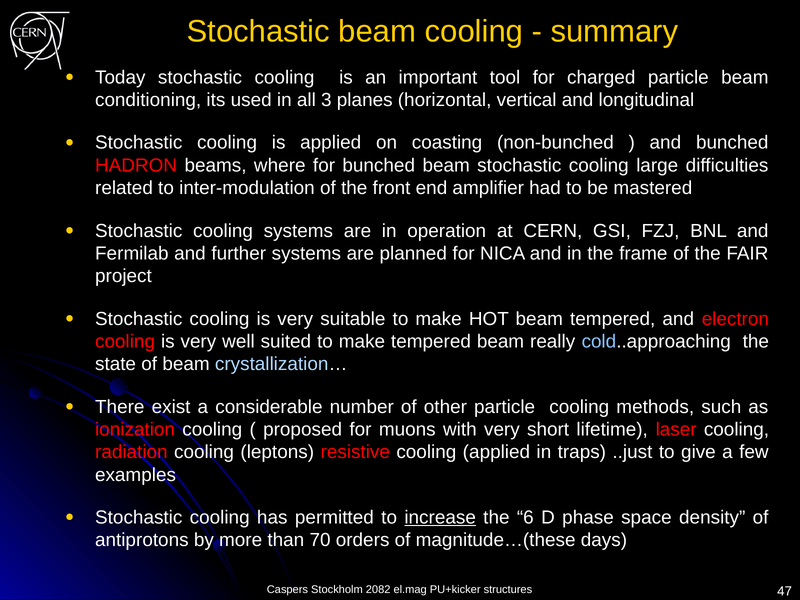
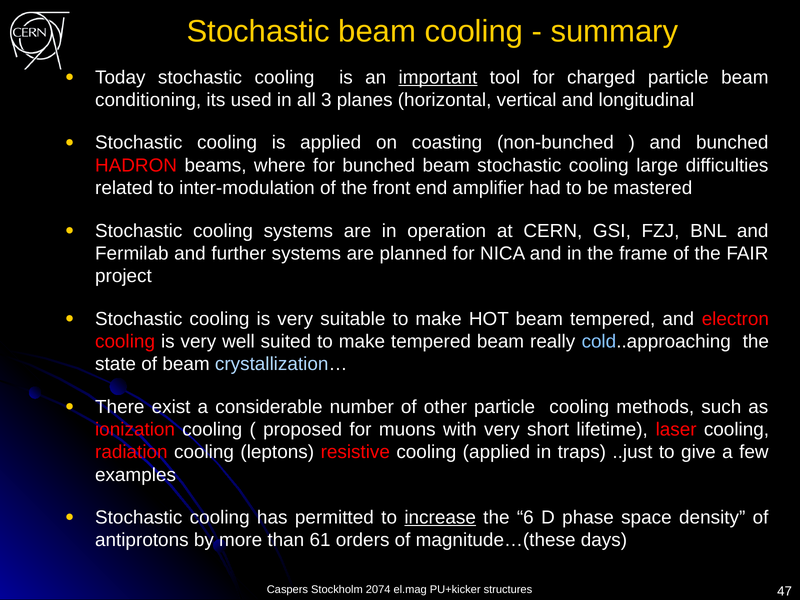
important underline: none -> present (438, 77)
70: 70 -> 61 (320, 540)
2082: 2082 -> 2074 (378, 589)
